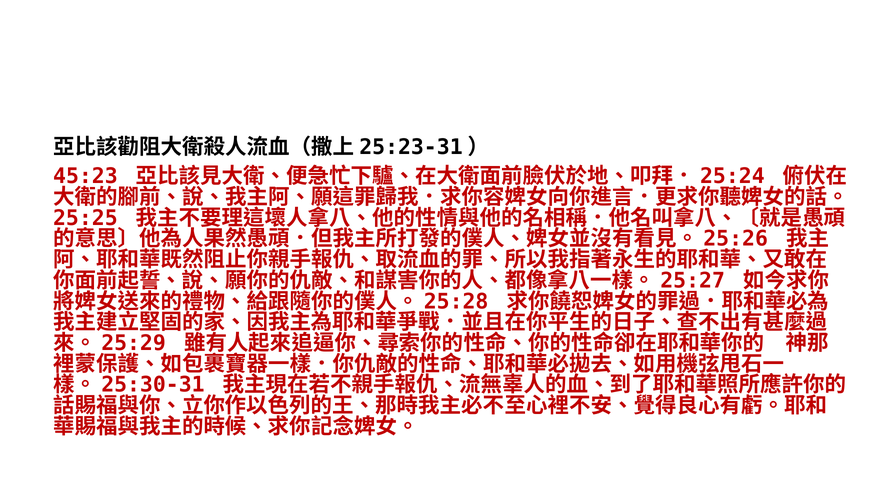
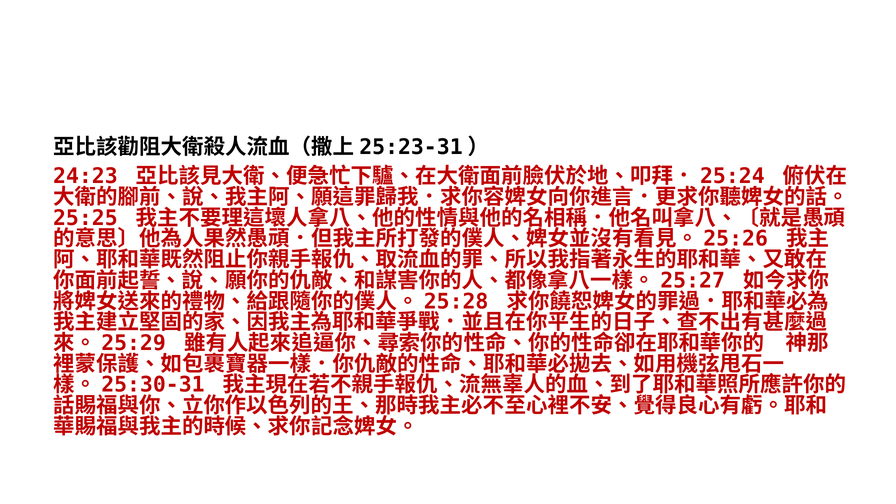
45:23: 45:23 -> 24:23 (85, 176)
